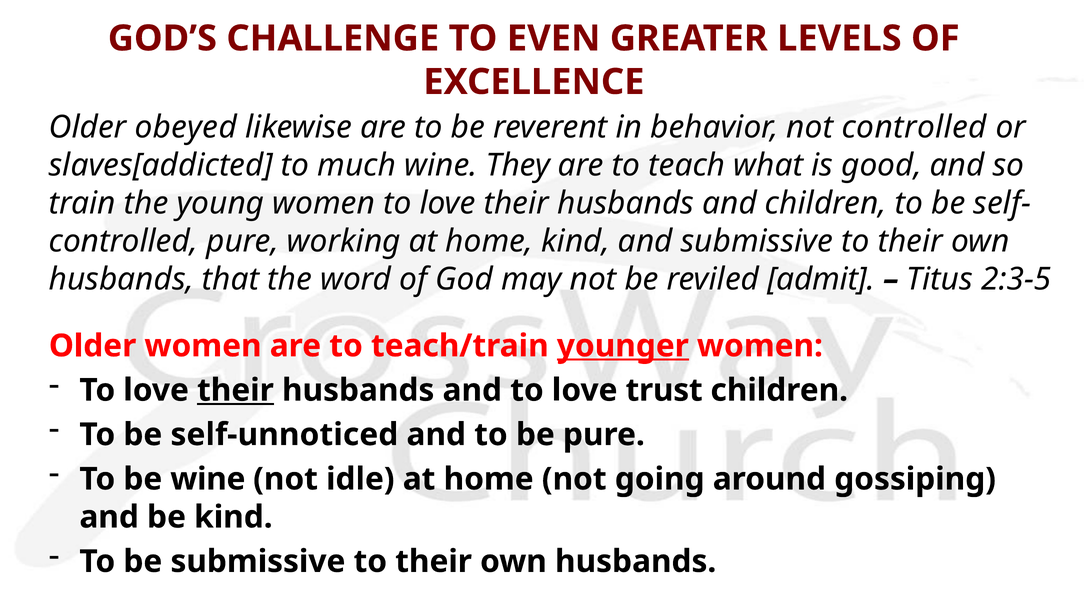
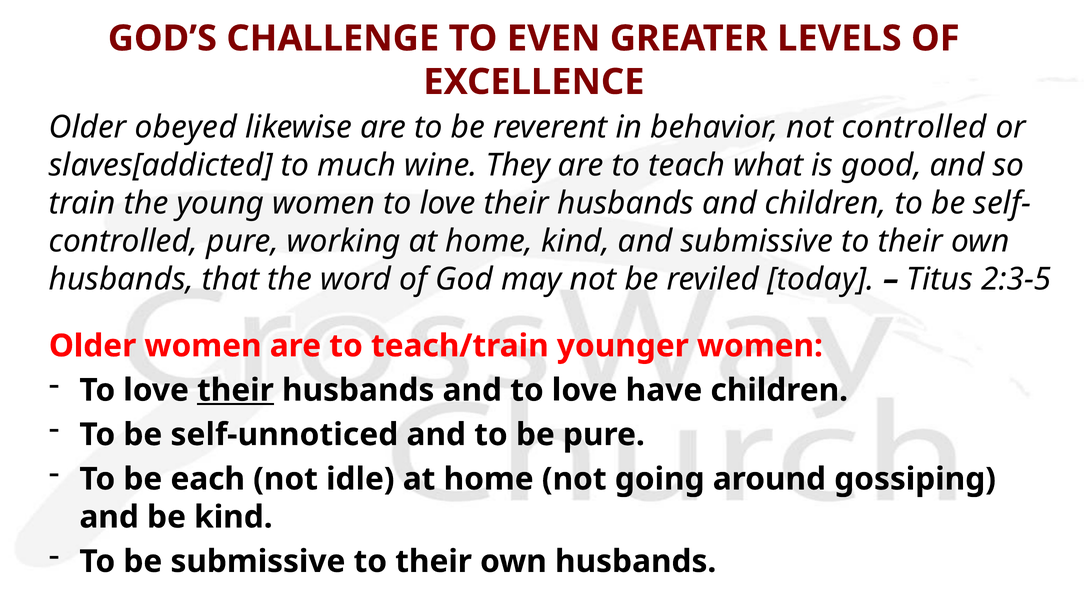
admit: admit -> today (821, 279)
younger underline: present -> none (623, 346)
trust: trust -> have (664, 390)
be wine: wine -> each (208, 479)
